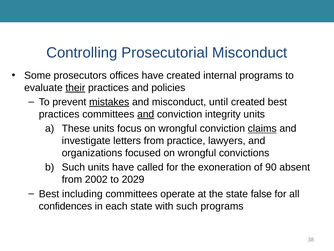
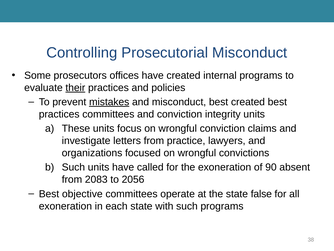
misconduct until: until -> best (219, 102)
and underline: present -> none (146, 114)
claims underline: present -> none (262, 128)
2002: 2002 -> 2083 (96, 179)
2029: 2029 -> 2056 (133, 179)
including: including -> objective (82, 194)
confidences: confidences -> exoneration (65, 206)
